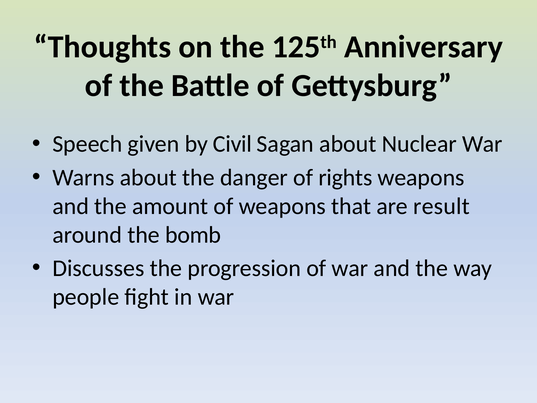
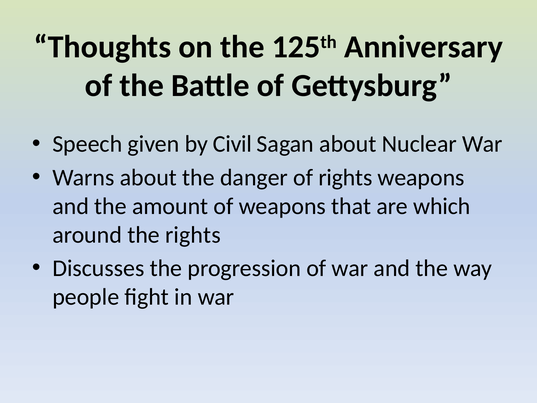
result: result -> which (442, 206)
the bomb: bomb -> rights (193, 235)
